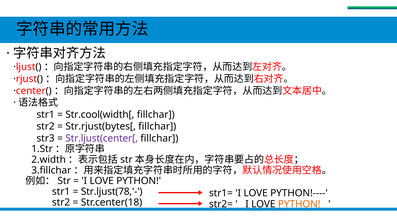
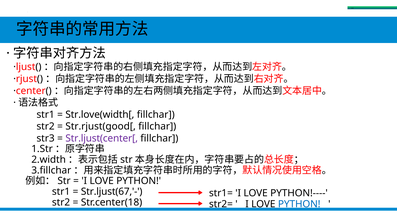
Str.cool(width[: Str.cool(width[ -> Str.love(width[ (100, 115)
Str.rjust(bytes[: Str.rjust(bytes[ -> Str.rjust(good[ (101, 127)
Str.ljust(78,'-: Str.ljust(78,'- -> Str.ljust(67,'- (112, 192)
PYTHON colour: orange -> blue (299, 204)
